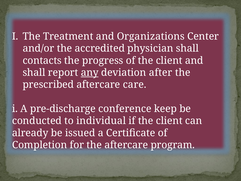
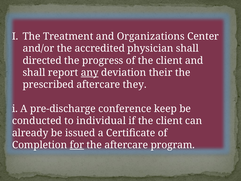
contacts: contacts -> directed (42, 60)
after: after -> their (161, 72)
care: care -> they (135, 85)
for underline: none -> present (77, 145)
